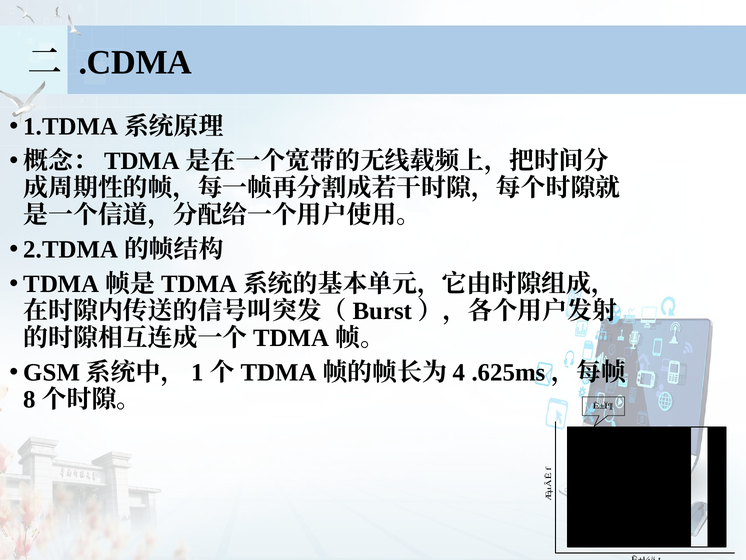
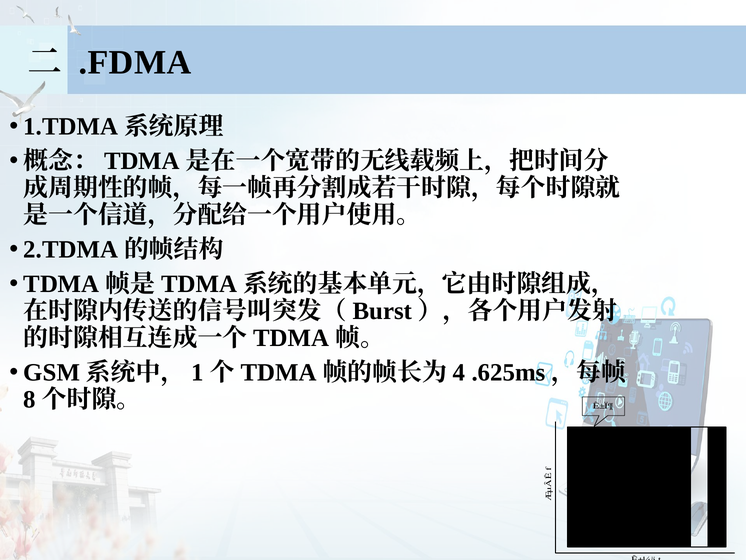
.CDMA: .CDMA -> .FDMA (135, 62)
